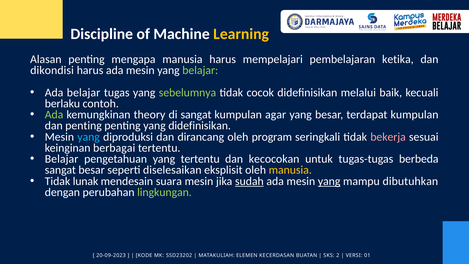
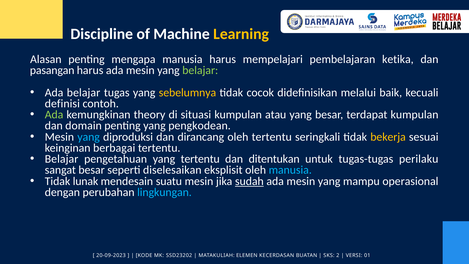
dikondisi: dikondisi -> pasangan (52, 70)
sebelumnya colour: light green -> yellow (187, 92)
berlaku: berlaku -> definisi (62, 104)
di sangat: sangat -> situasi (196, 115)
agar: agar -> atau (276, 115)
dan penting: penting -> domain (84, 126)
yang didefinisikan: didefinisikan -> pengkodean (200, 126)
oleh program: program -> tertentu (272, 137)
bekerja colour: pink -> yellow (388, 137)
kecocokan: kecocokan -> ditentukan (274, 159)
berbeda: berbeda -> perilaku (419, 159)
manusia colour: yellow -> light blue (290, 170)
suara: suara -> suatu (169, 181)
yang underline: present -> none (329, 181)
dibutuhkan: dibutuhkan -> operasional (410, 181)
lingkungan colour: light green -> light blue (164, 192)
